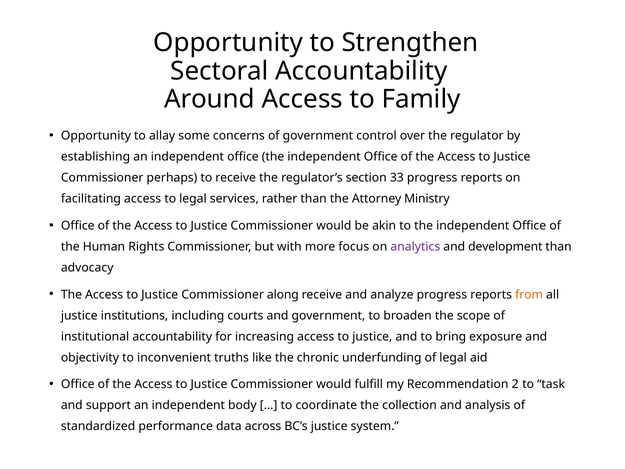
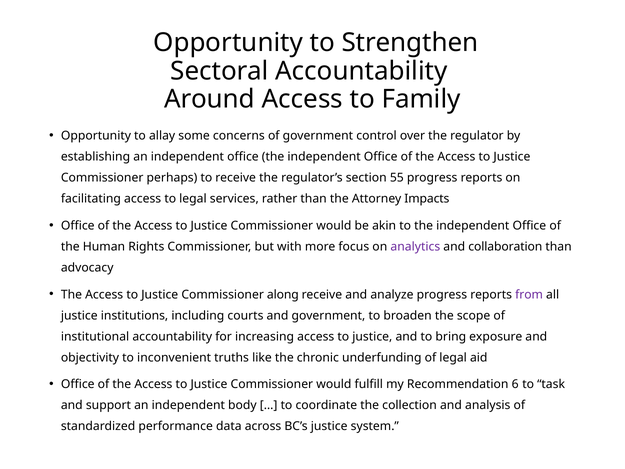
33: 33 -> 55 (397, 178)
Ministry: Ministry -> Impacts (427, 199)
development: development -> collaboration (505, 247)
from colour: orange -> purple (529, 294)
2: 2 -> 6 (515, 384)
